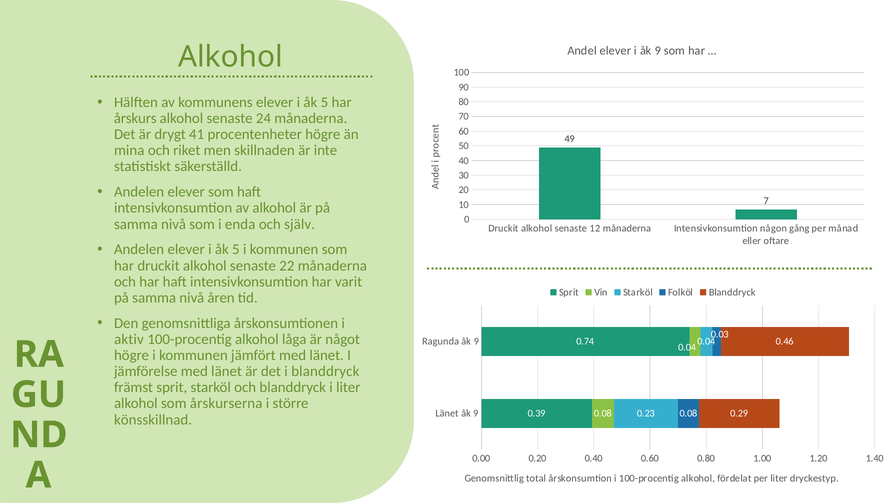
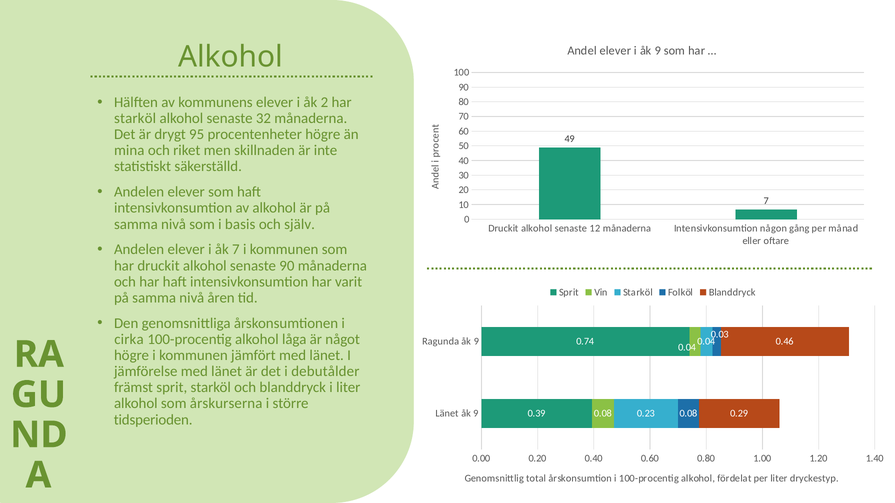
5: 5 -> 2 (324, 102)
årskurs: årskurs -> starköl (135, 118)
24: 24 -> 32 (263, 118)
41: 41 -> 95 (197, 135)
enda: enda -> basis (240, 224)
5: 5 -> 7 (236, 250)
senaste 22: 22 -> 90 (287, 266)
aktiv: aktiv -> cirka (129, 340)
i blanddryck: blanddryck -> debutålder (325, 372)
könsskillnad: könsskillnad -> tidsperioden (153, 420)
